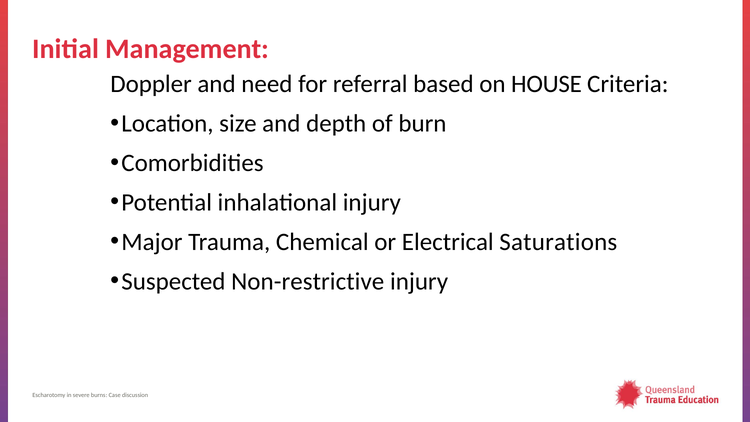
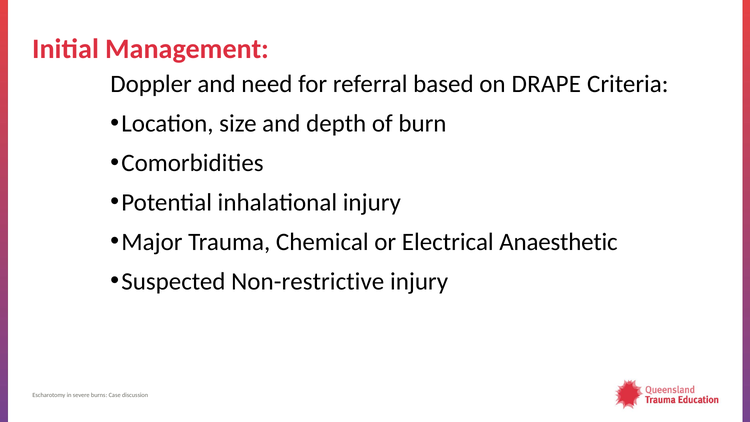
HOUSE: HOUSE -> DRAPE (546, 84)
Saturations: Saturations -> Anaesthetic (559, 242)
